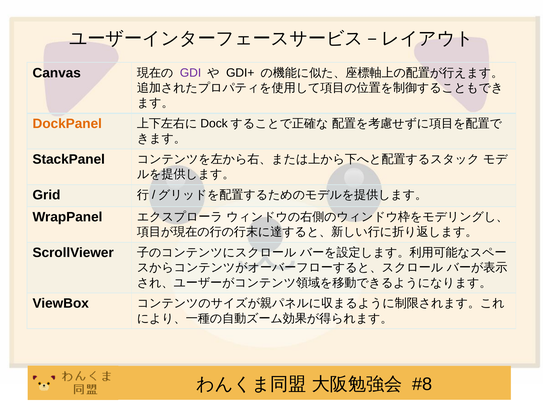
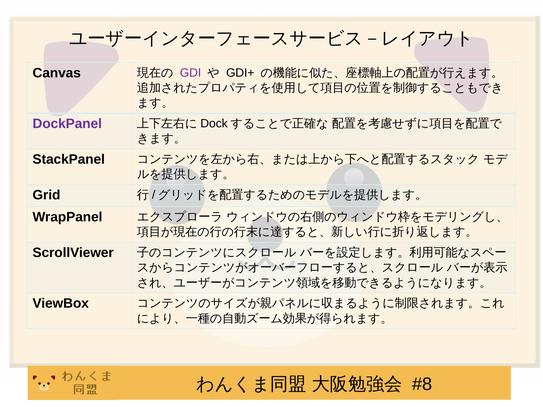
DockPanel colour: orange -> purple (67, 124)
